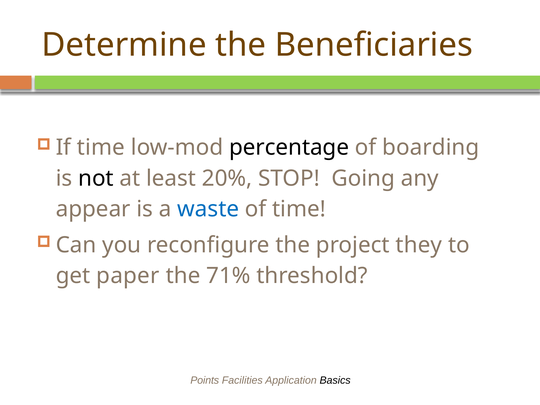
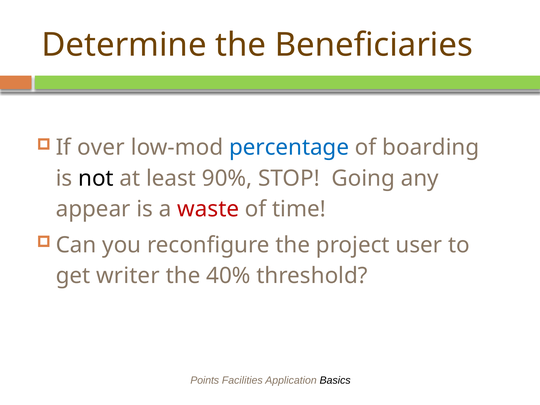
If time: time -> over (101, 147)
percentage colour: black -> blue (289, 147)
20%: 20% -> 90% (227, 178)
waste colour: blue -> red (208, 209)
they: they -> user (419, 245)
paper: paper -> writer (128, 276)
71%: 71% -> 40% (228, 276)
